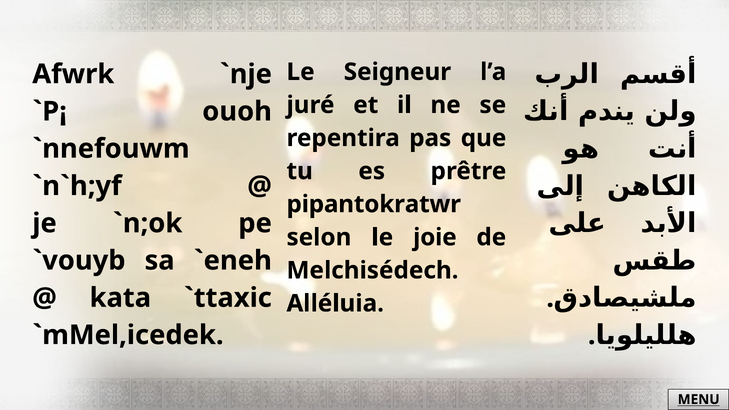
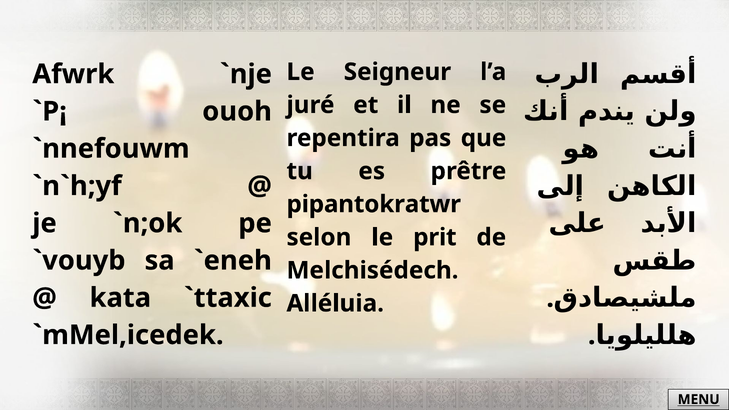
joie: joie -> prit (435, 237)
